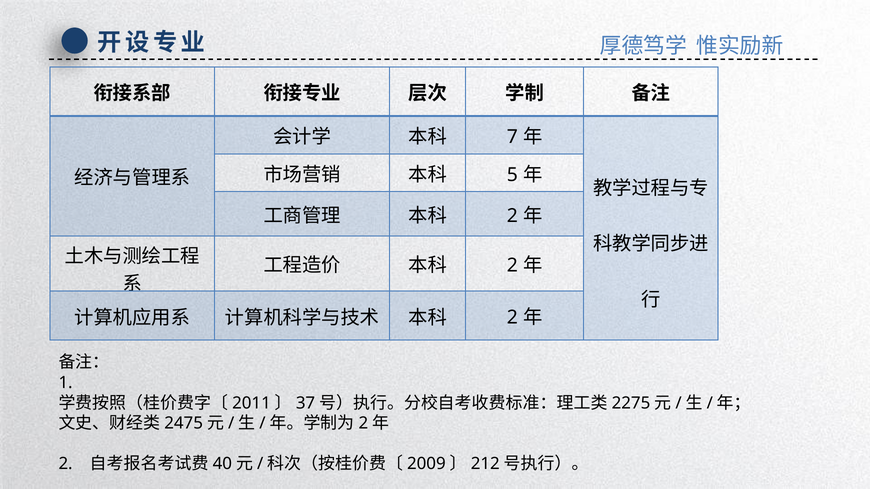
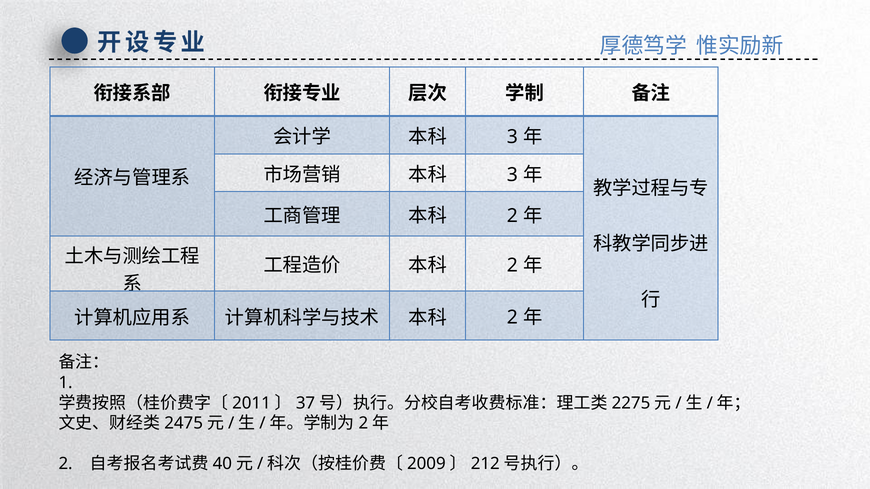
7: 7 -> 3 (512, 137)
5: 5 -> 3 (512, 175)
